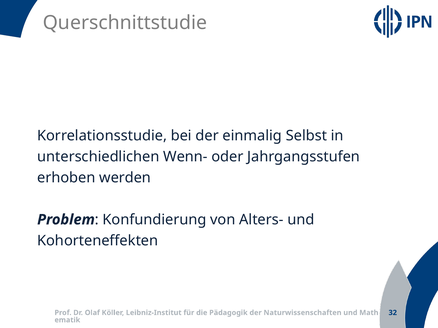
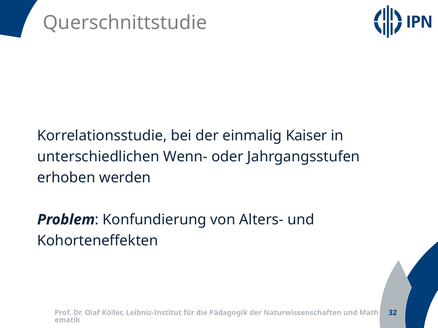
Selbst: Selbst -> Kaiser (306, 136)
